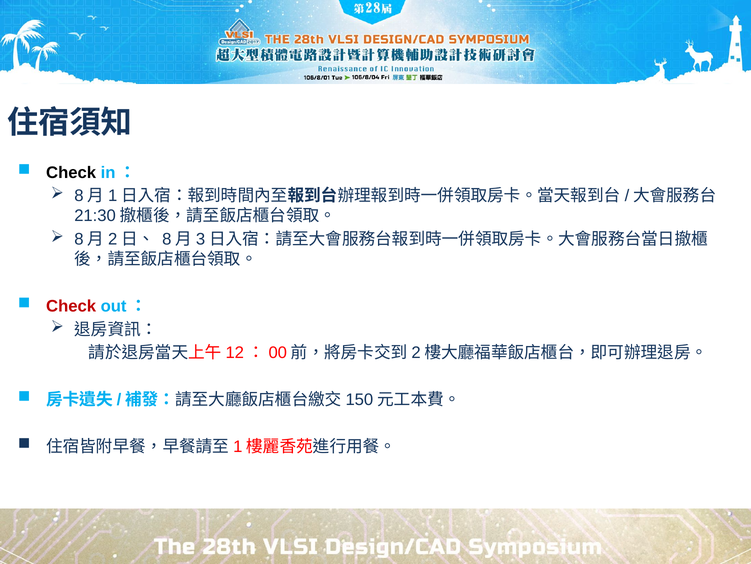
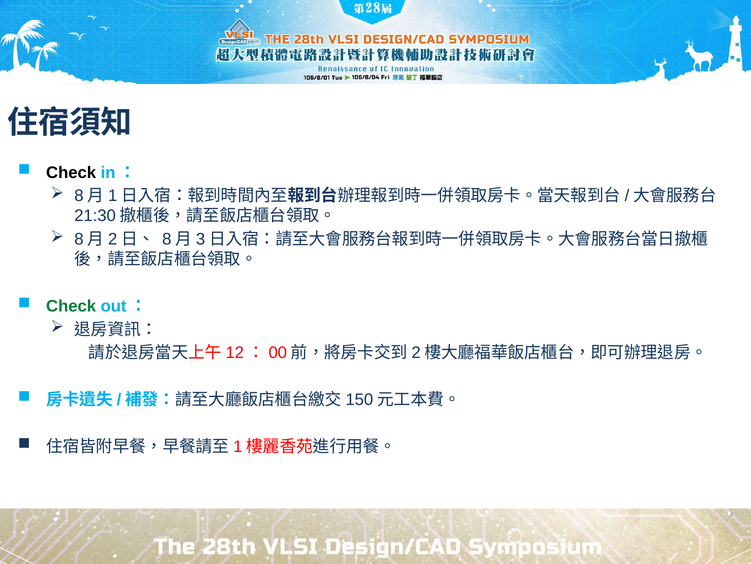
Check colour: red -> green (71, 306)
